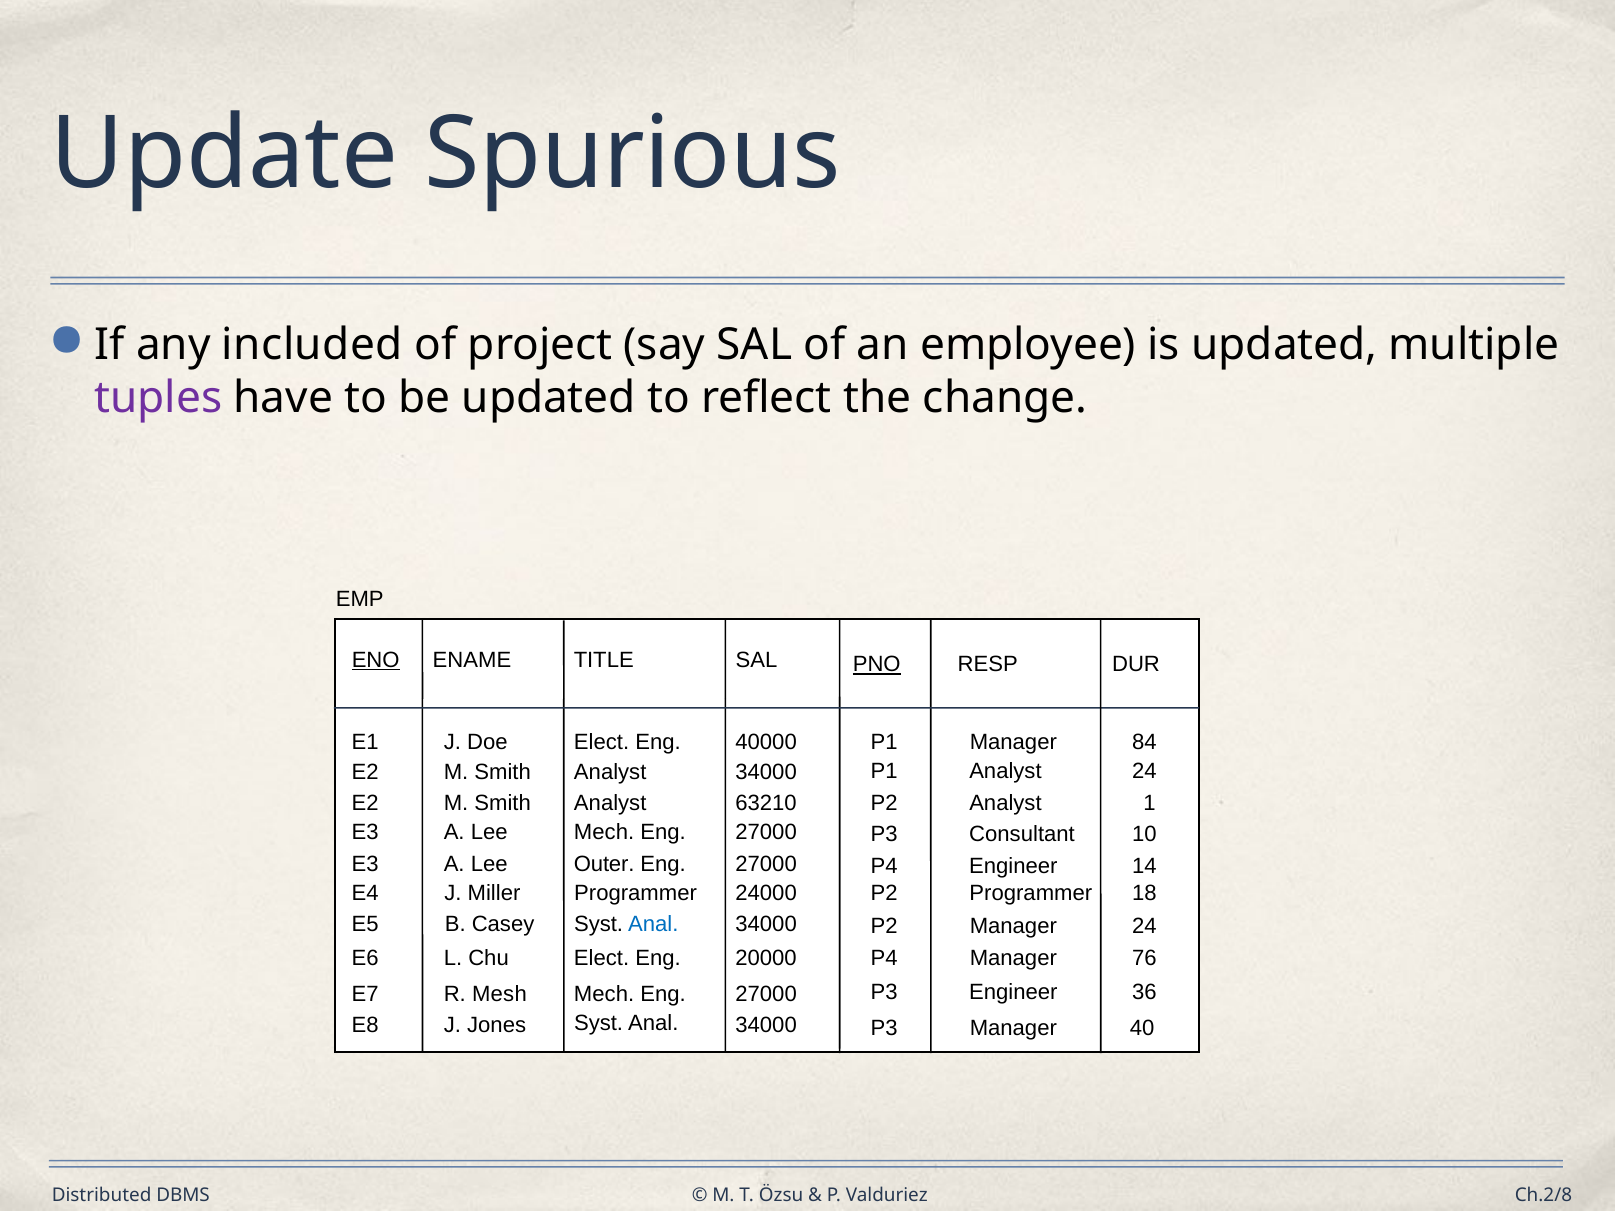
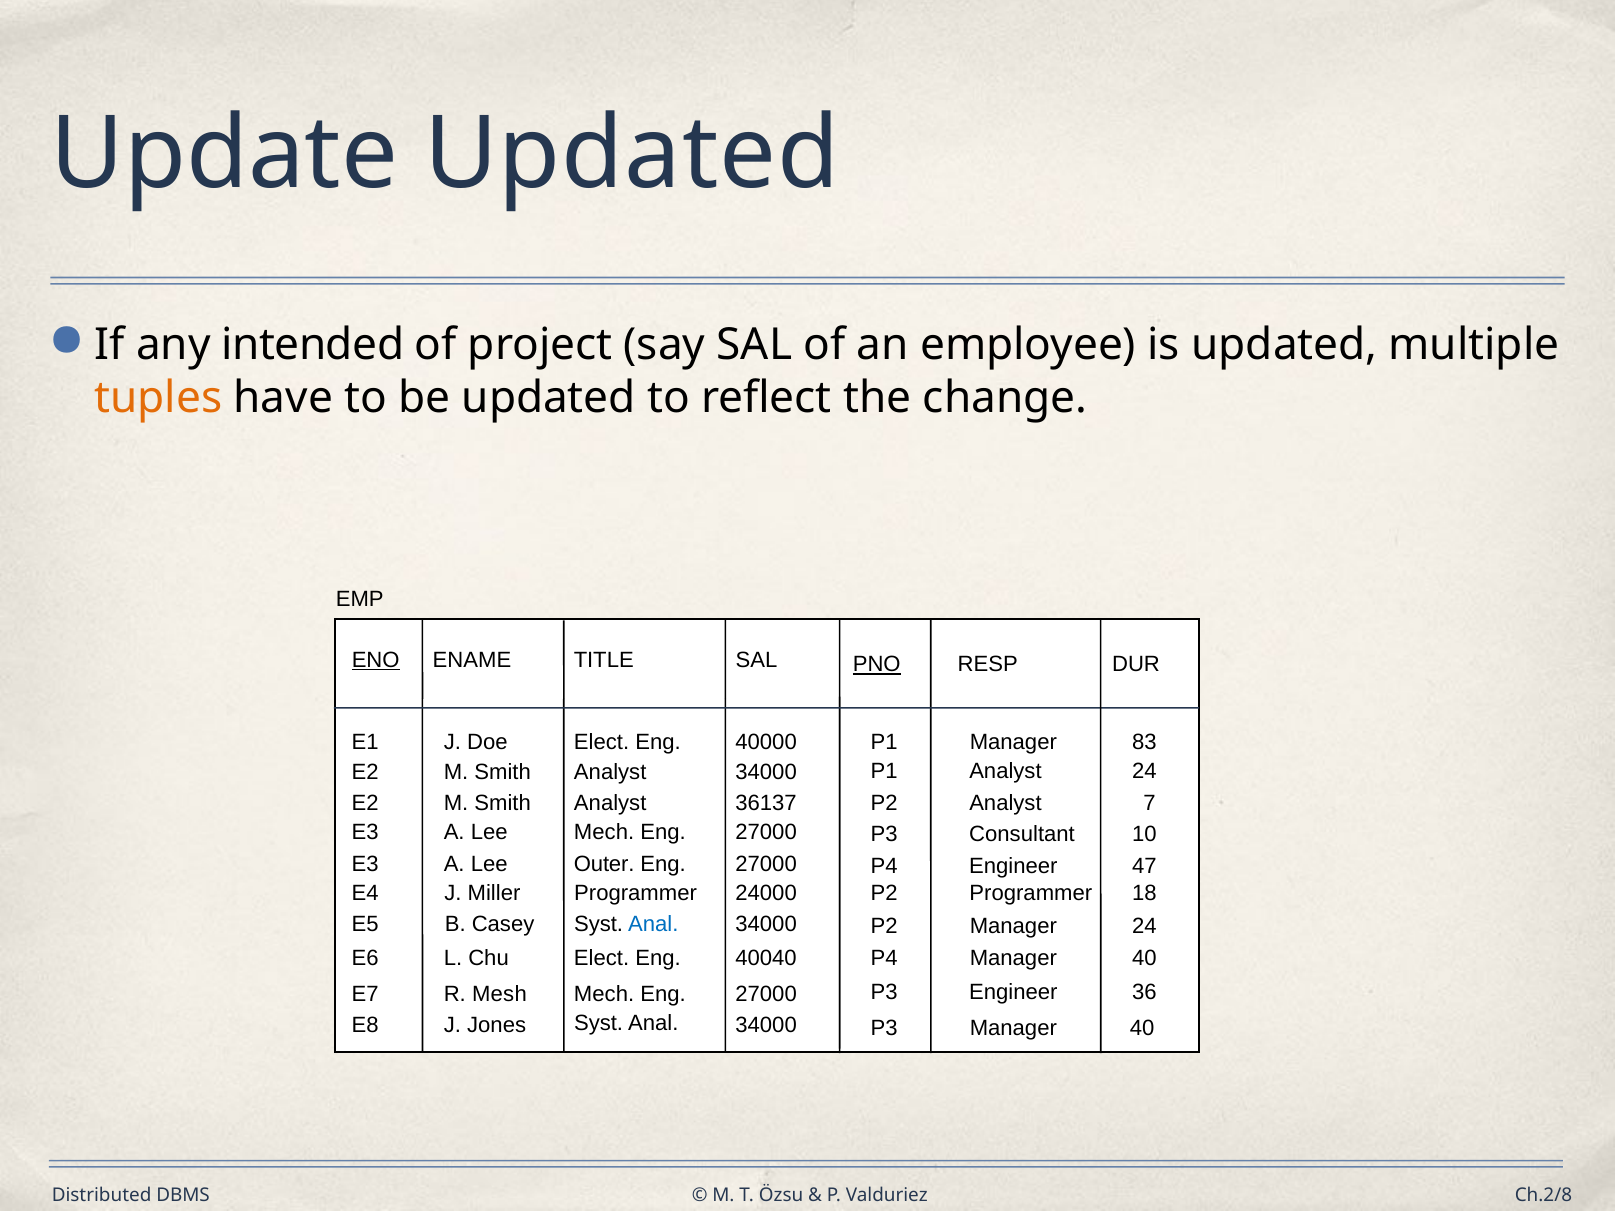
Update Spurious: Spurious -> Updated (632, 155)
included: included -> intended (313, 345)
tuples colour: purple -> orange (158, 398)
84: 84 -> 83 (1144, 742)
1: 1 -> 7 (1150, 803)
63210: 63210 -> 36137 (766, 803)
14: 14 -> 47 (1144, 866)
20000: 20000 -> 40040 (766, 958)
P4 Manager 76: 76 -> 40 (1144, 958)
